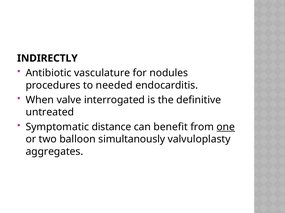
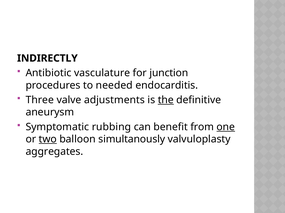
nodules: nodules -> junction (169, 73)
When: When -> Three (40, 100)
interrogated: interrogated -> adjustments (114, 100)
the underline: none -> present (166, 100)
untreated: untreated -> aneurysm (50, 113)
distance: distance -> rubbing (111, 127)
two underline: none -> present (48, 140)
